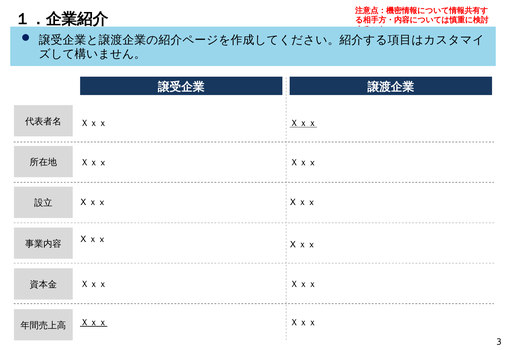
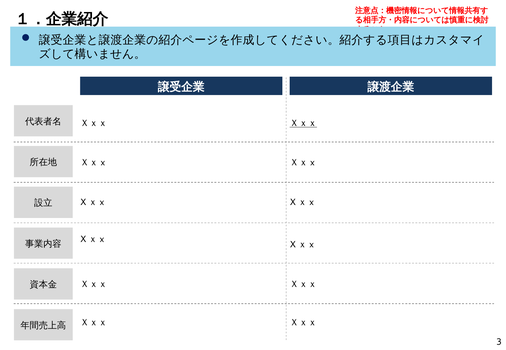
Ｘｘｘ underline: present -> none (94, 323)
